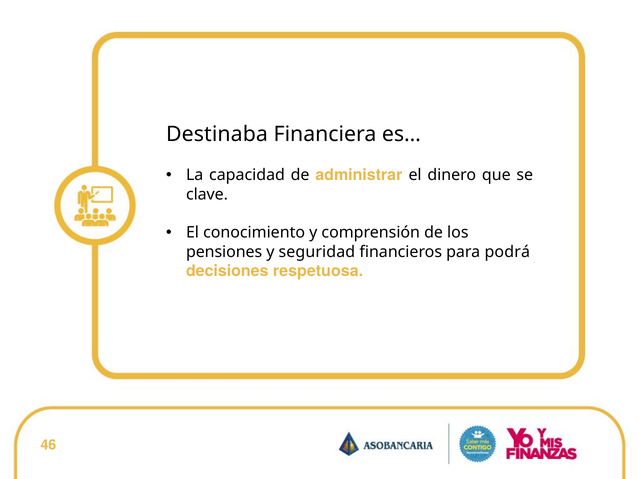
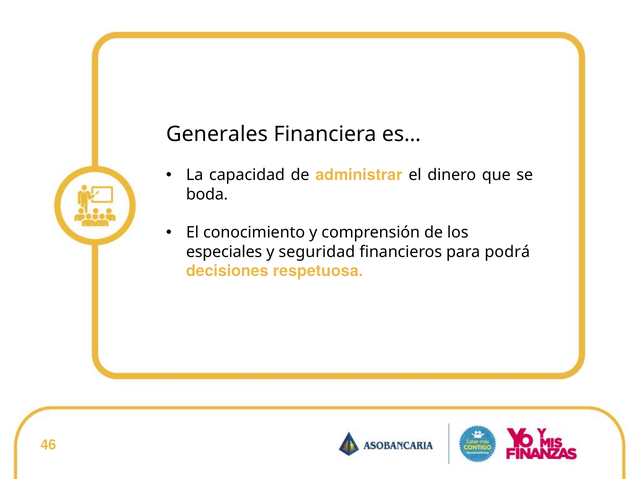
Destinaba: Destinaba -> Generales (217, 134)
clave: clave -> boda (207, 194)
pensiones: pensiones -> especiales (224, 252)
